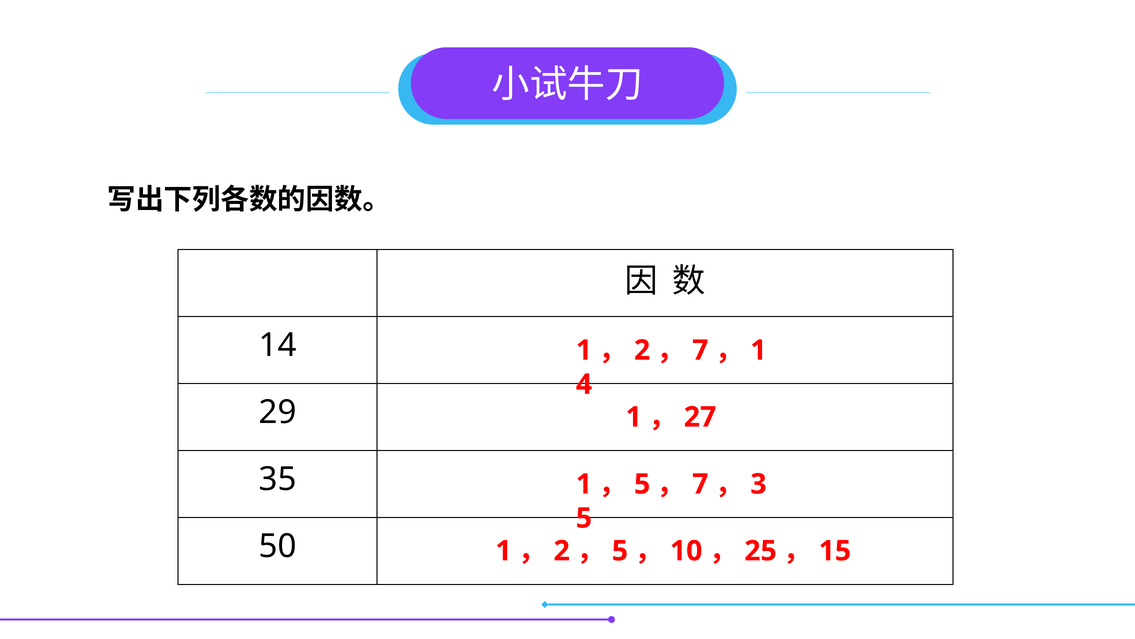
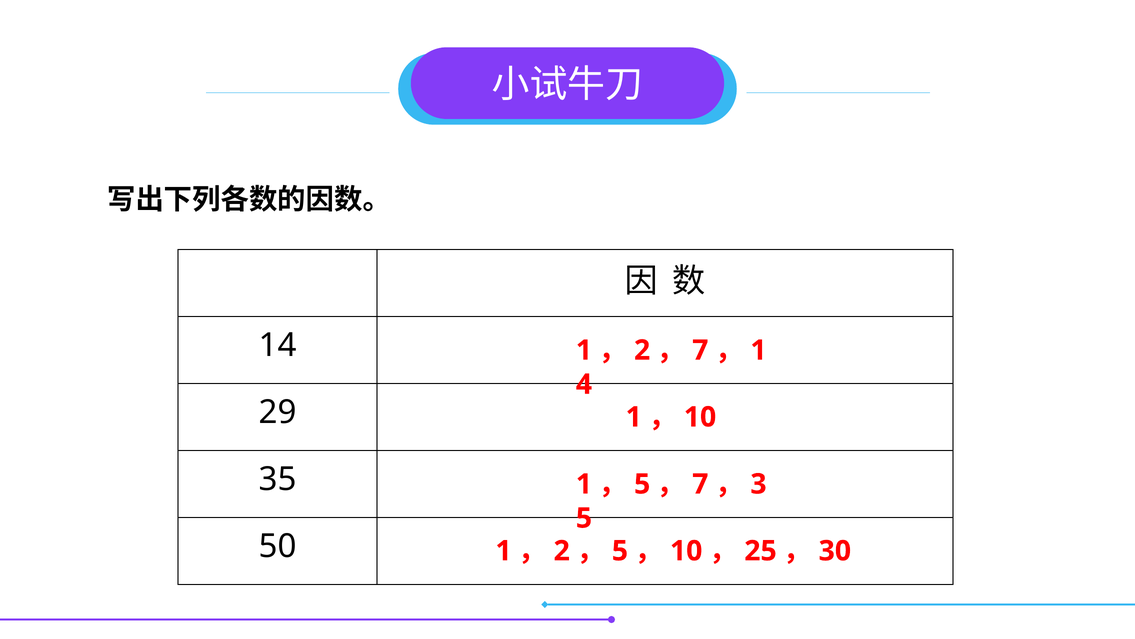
27: 27 -> 10 (700, 417)
15: 15 -> 30 (835, 551)
